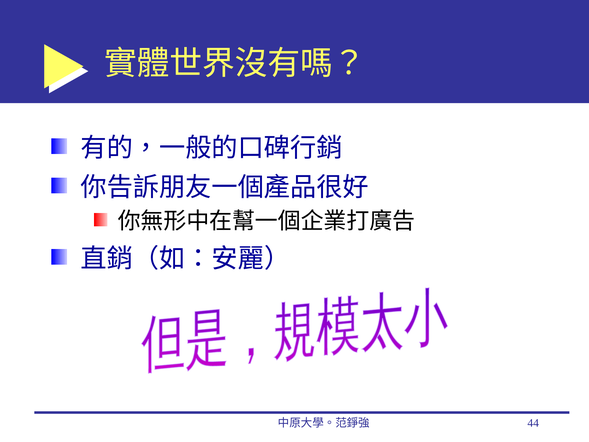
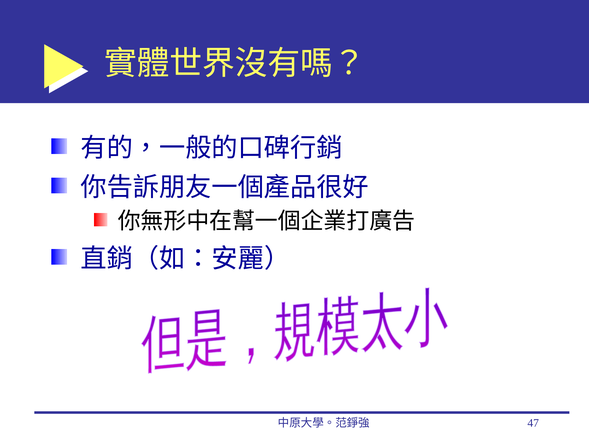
44: 44 -> 47 (533, 423)
